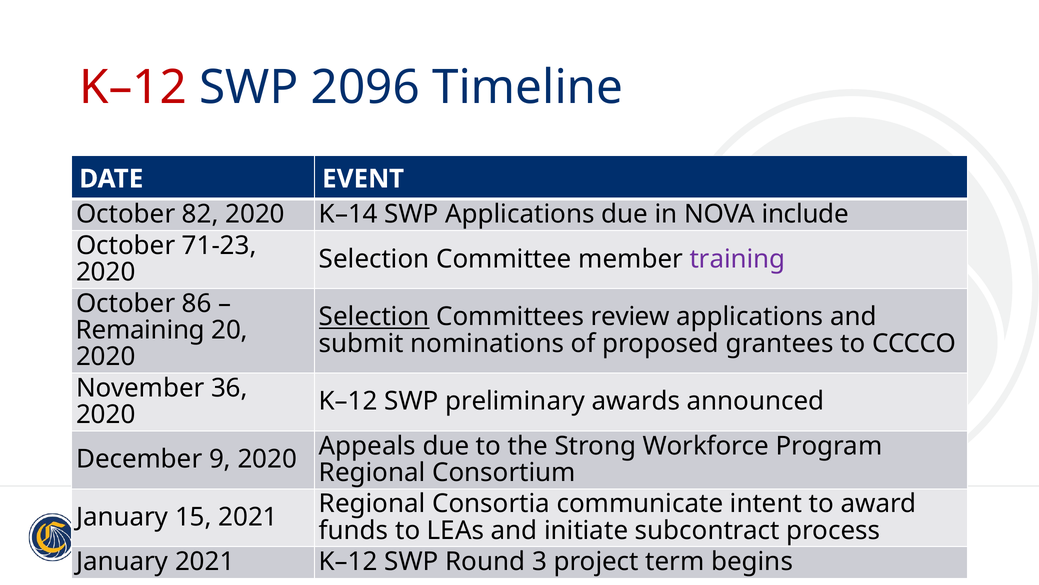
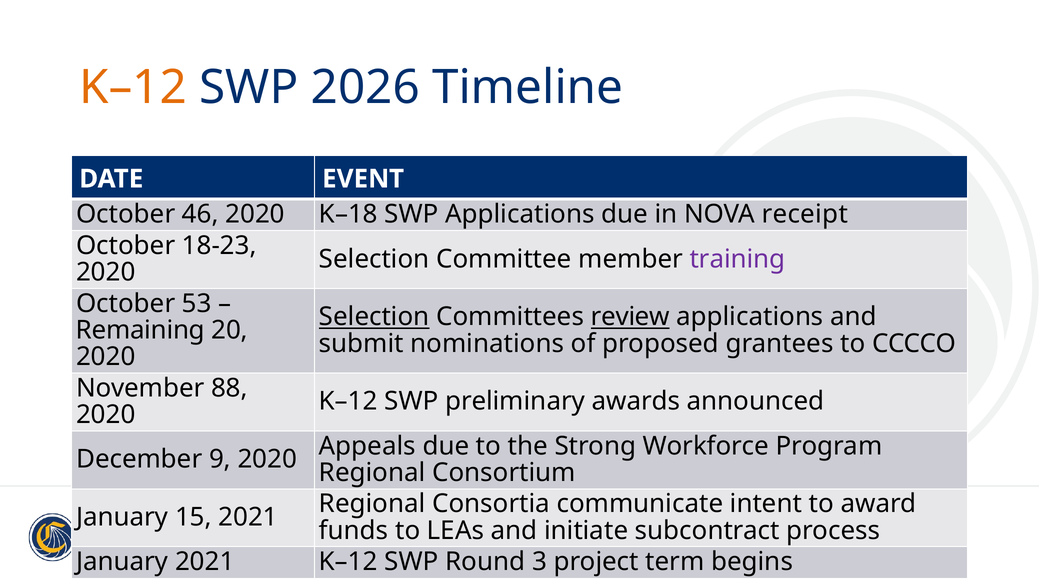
K–12 colour: red -> orange (133, 87)
2096: 2096 -> 2026 (365, 87)
82: 82 -> 46 (200, 214)
K–14: K–14 -> K–18 (348, 214)
include: include -> receipt (805, 214)
71-23: 71-23 -> 18-23 (219, 245)
86: 86 -> 53 (197, 303)
review underline: none -> present (630, 317)
36: 36 -> 88 (229, 388)
